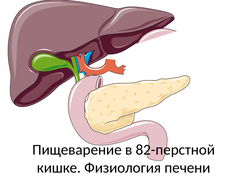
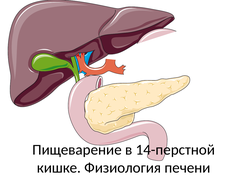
82-перстной: 82-перстной -> 14-перстной (175, 150)
